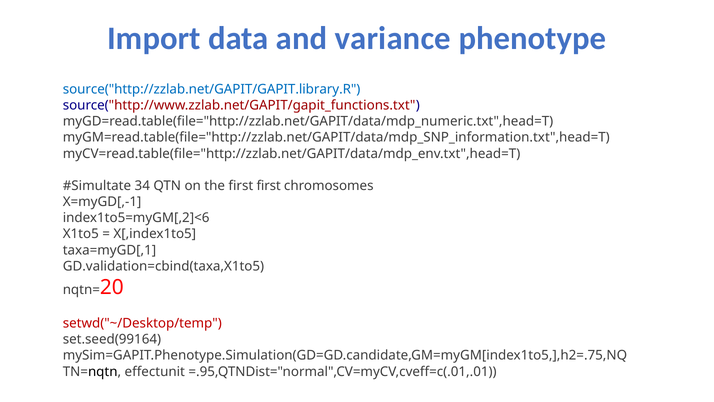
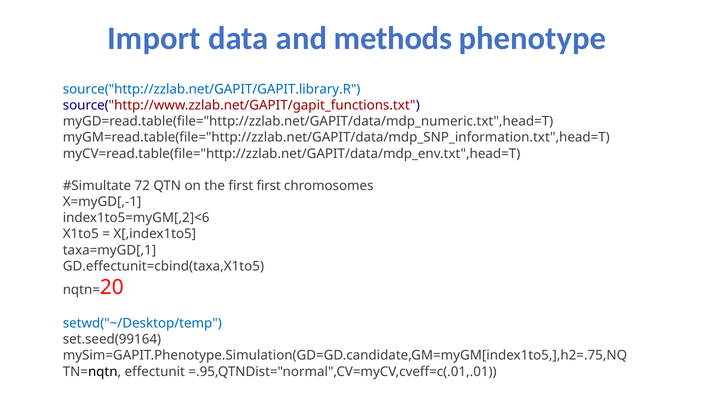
variance: variance -> methods (393, 39)
34: 34 -> 72 (142, 186)
GD.validation=cbind(taxa,X1to5: GD.validation=cbind(taxa,X1to5 -> GD.effectunit=cbind(taxa,X1to5 (163, 266)
setwd("~/Desktop/temp colour: red -> blue (142, 323)
